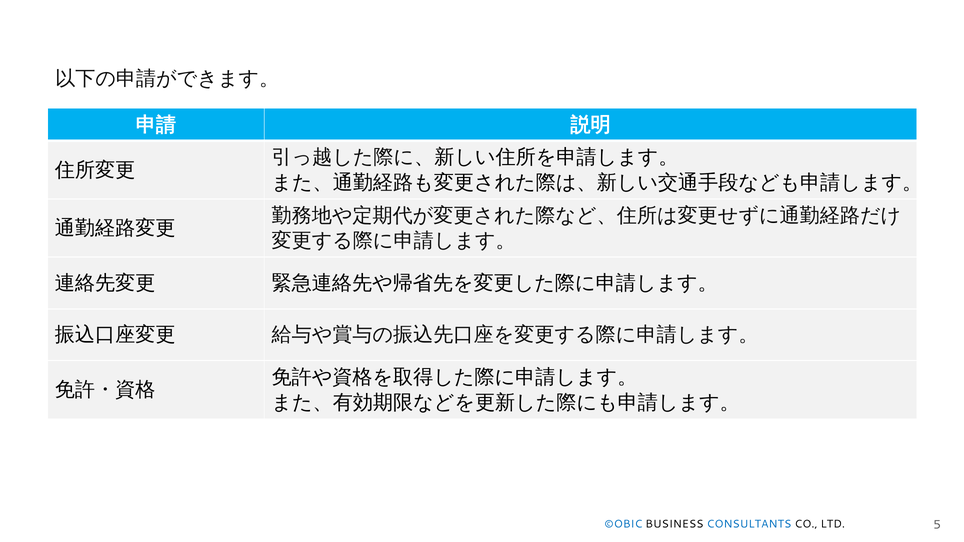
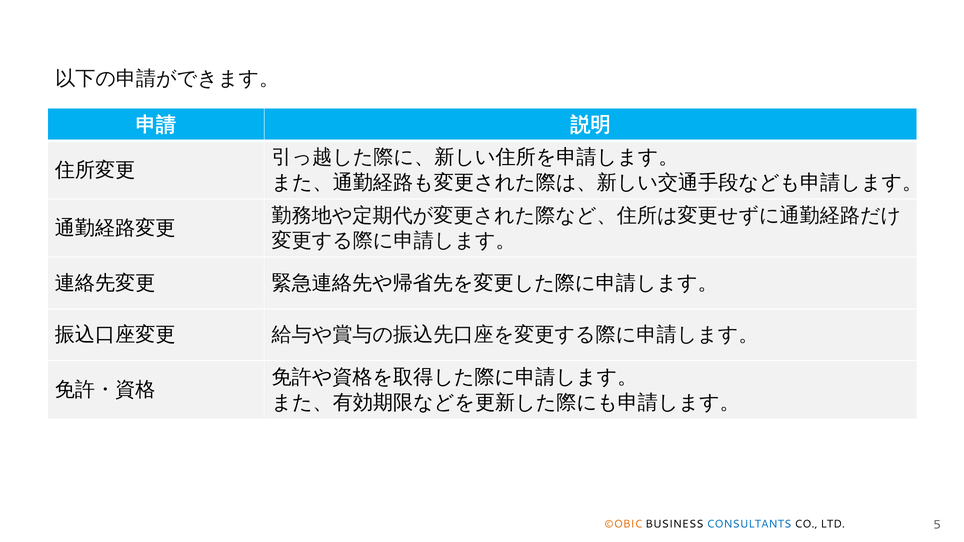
©OBIC colour: blue -> orange (623, 524)
